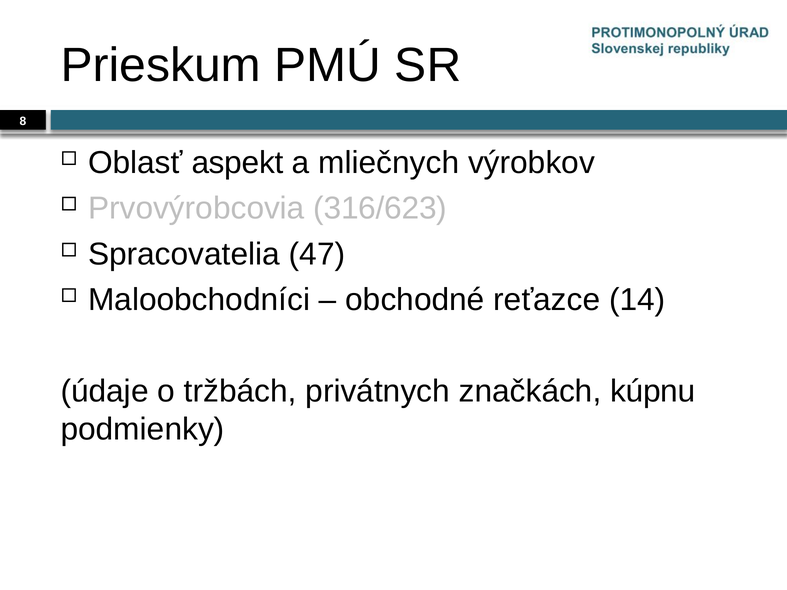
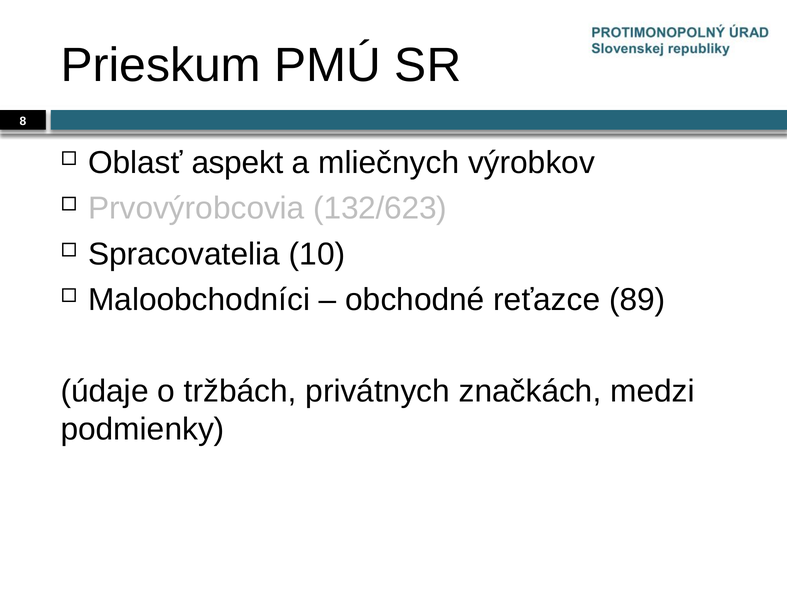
316/623: 316/623 -> 132/623 (380, 209)
47: 47 -> 10 (317, 254)
14: 14 -> 89 (637, 300)
kúpnu: kúpnu -> medzi (653, 391)
